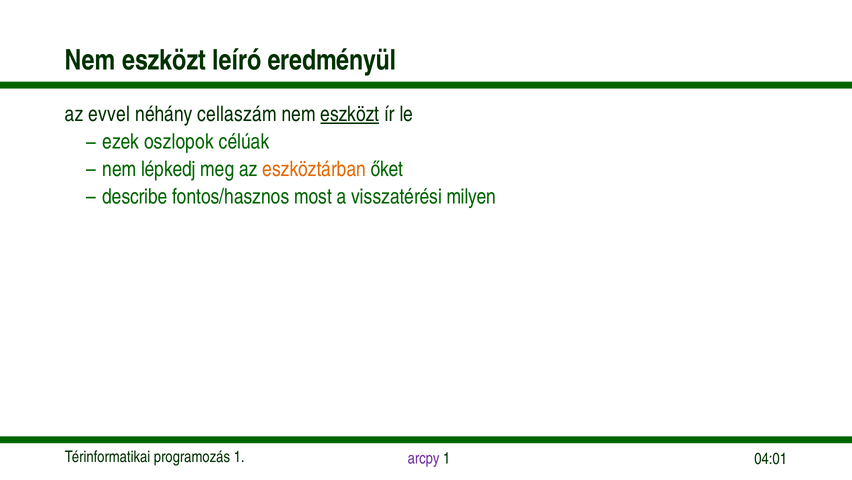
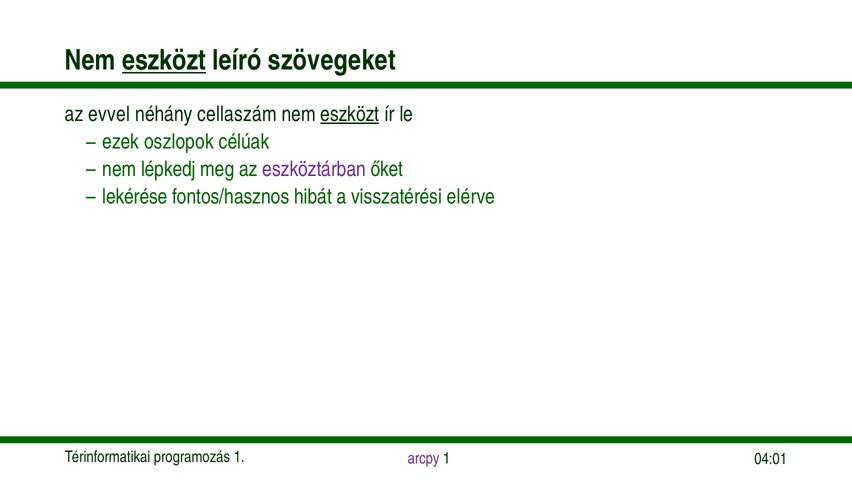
eszközt underline: none -> present (164, 60)
eredményül: eredményül -> szövegeket (332, 60)
eszköztárban colour: orange -> purple (314, 169)
describe: describe -> lekérése (135, 196)
most: most -> hibát (313, 196)
milyen: milyen -> elérve (471, 196)
